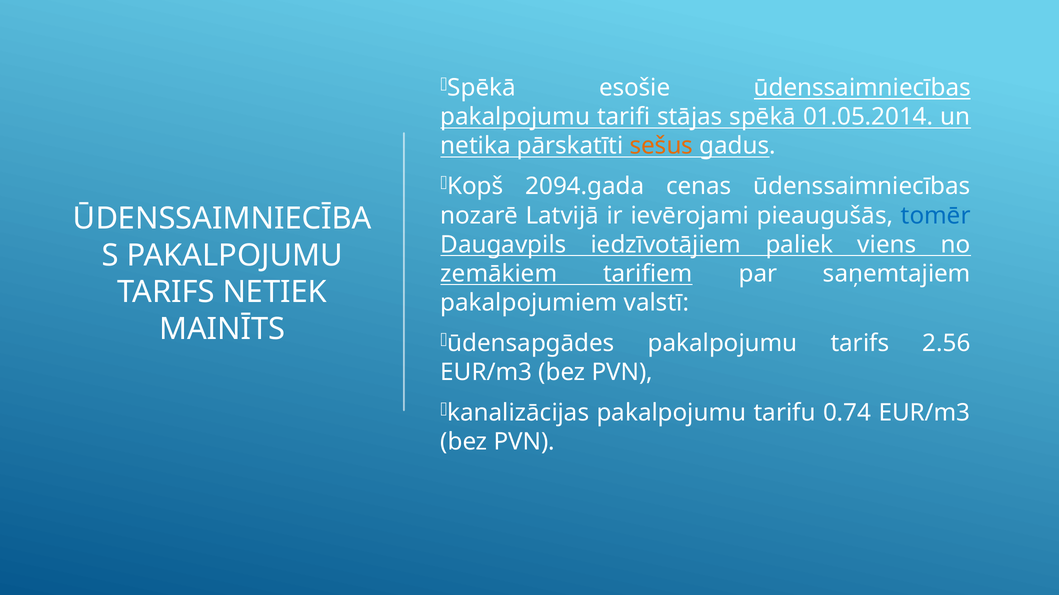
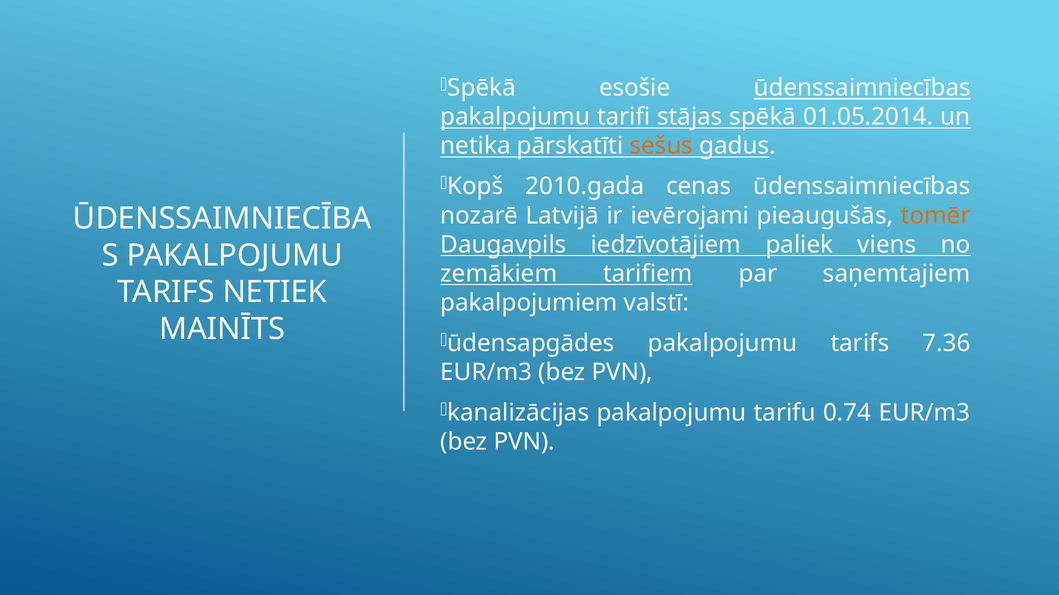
2094.gada: 2094.gada -> 2010.gada (585, 187)
tomēr colour: blue -> orange (936, 216)
2.56: 2.56 -> 7.36 (947, 344)
